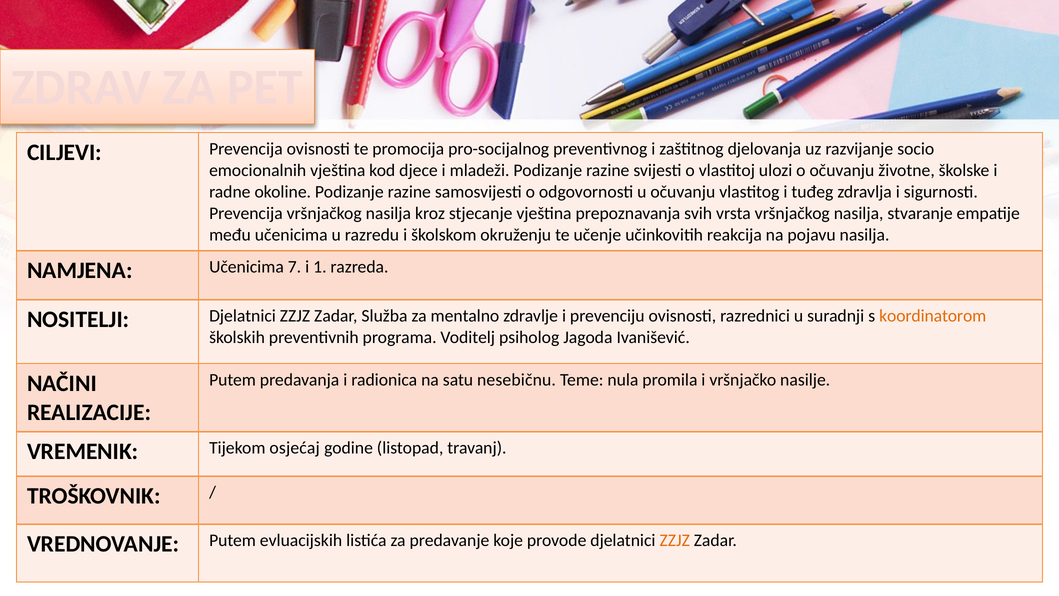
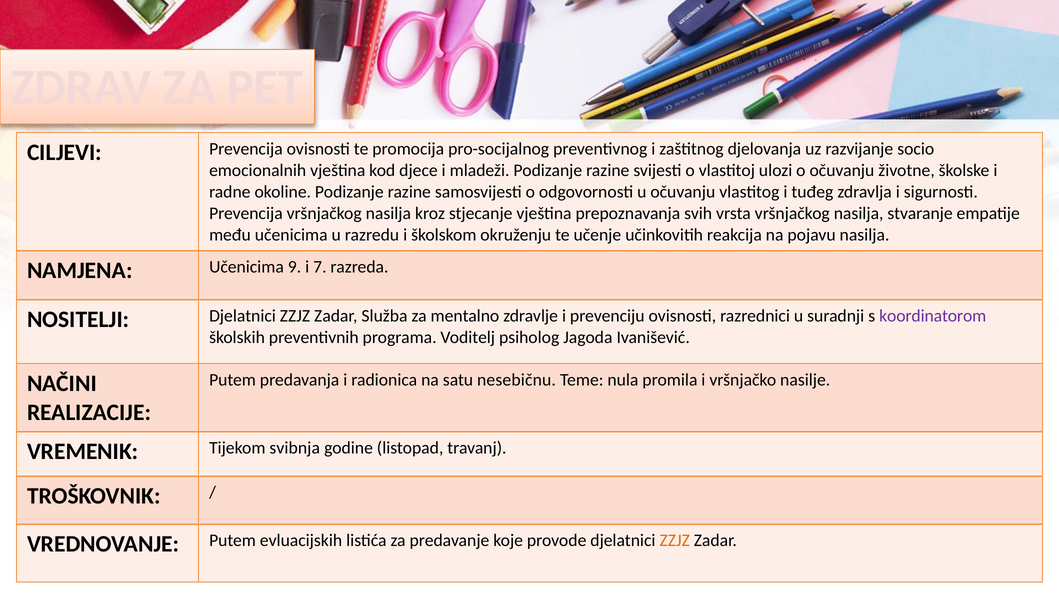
7: 7 -> 9 (295, 267)
1: 1 -> 7 (320, 267)
koordinatorom colour: orange -> purple (933, 316)
osjećaj: osjećaj -> svibnja (295, 448)
